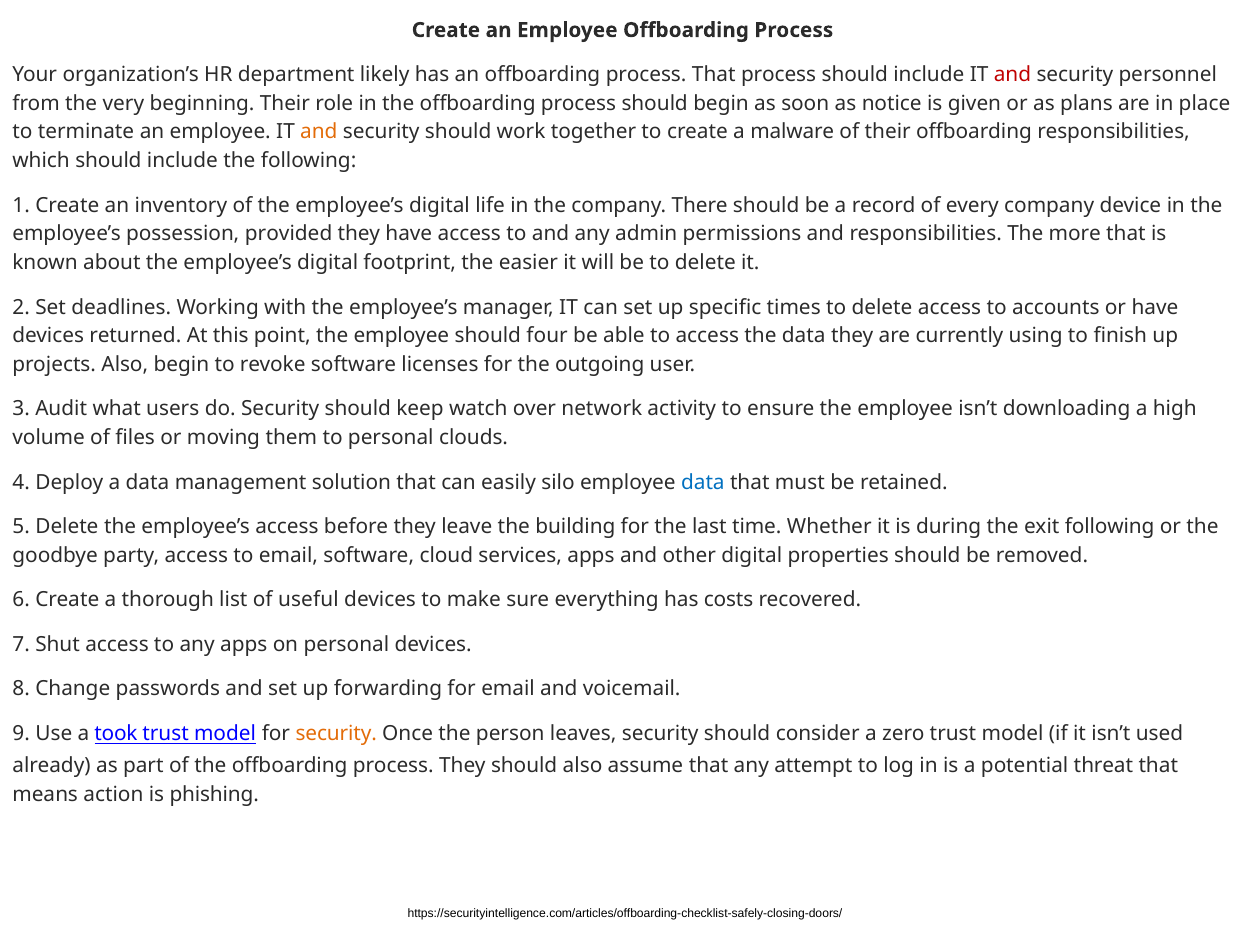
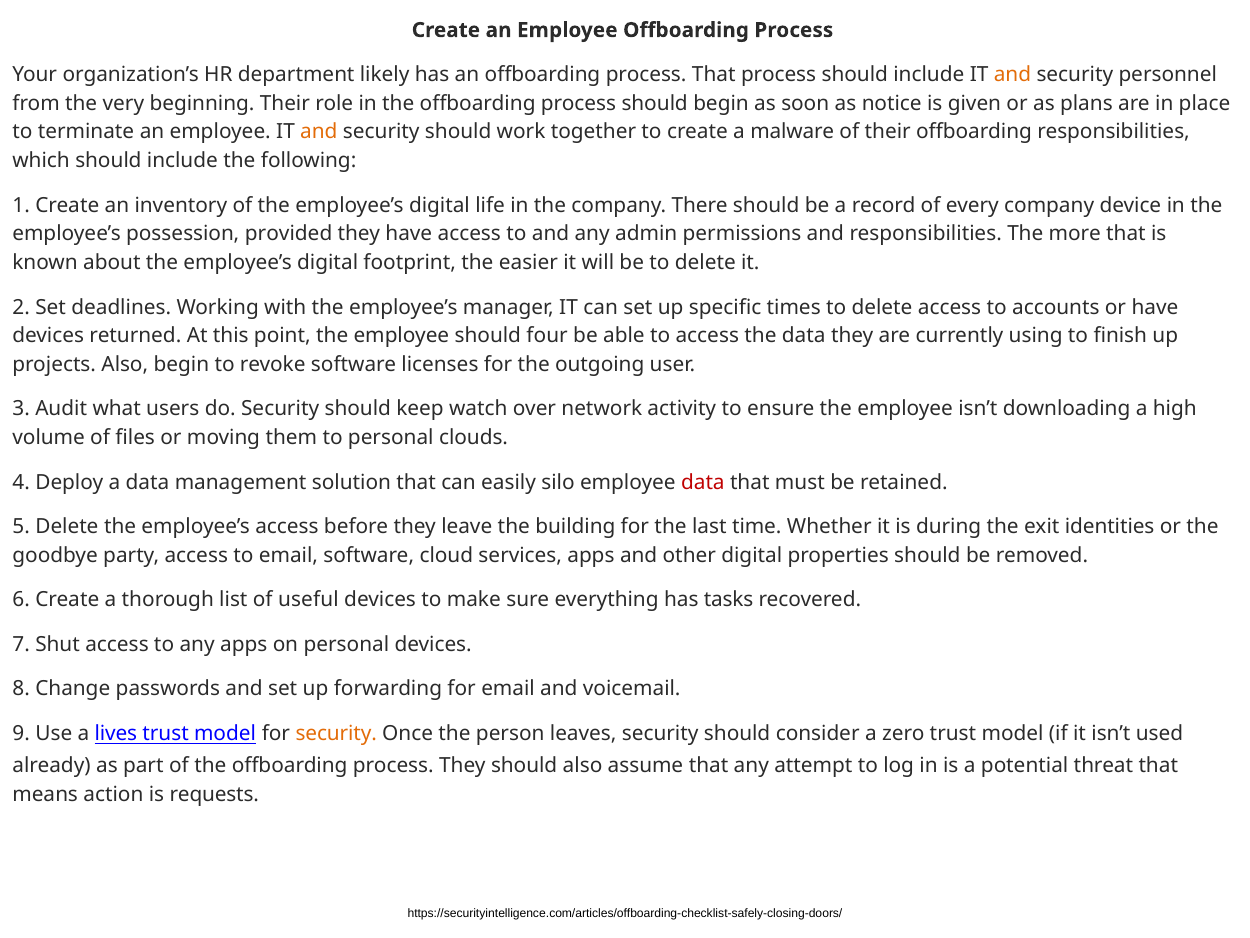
and colour: red -> orange (1012, 75)
data colour: blue -> red (703, 482)
exit following: following -> identities (1110, 526)
costs: costs -> tasks (729, 600)
took: took -> lives (116, 733)
phishing: phishing -> requests (214, 794)
